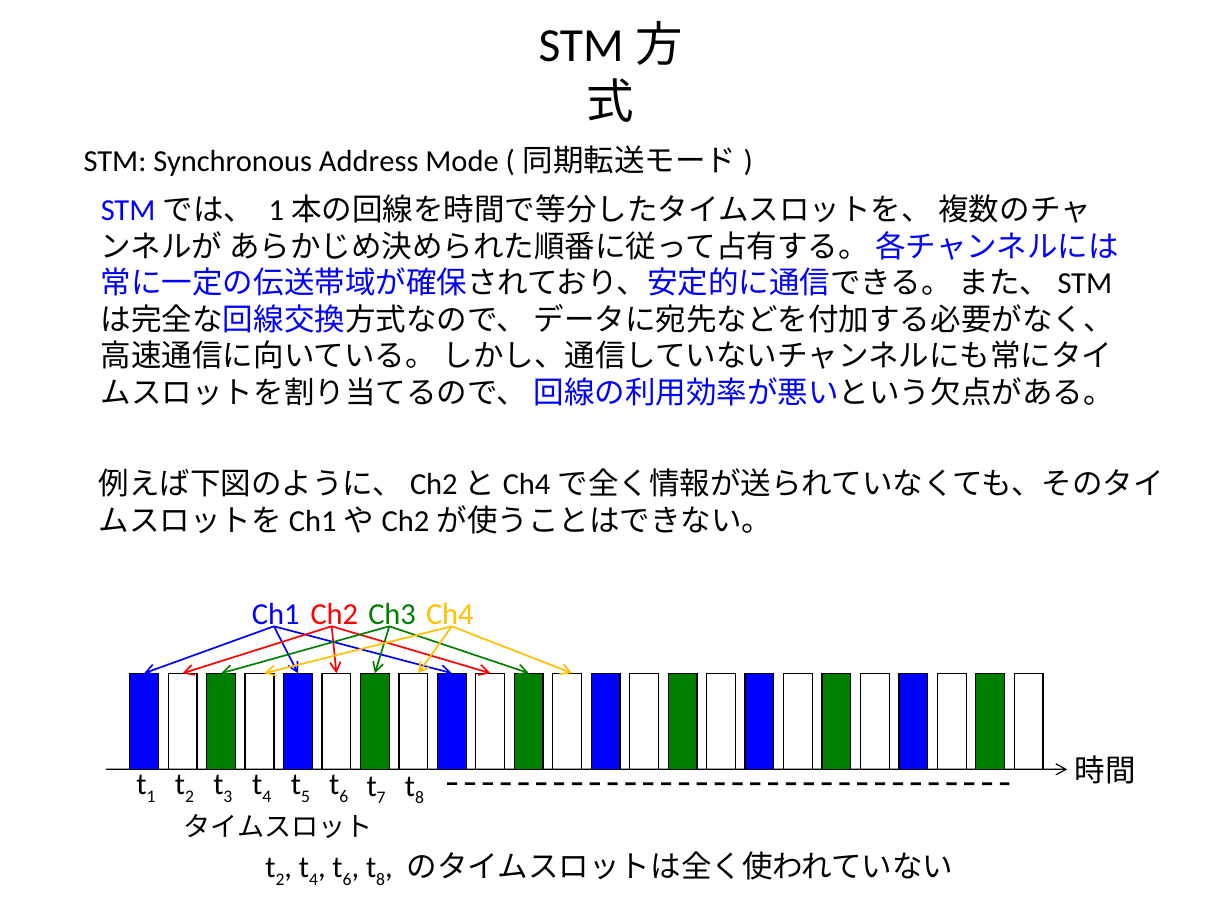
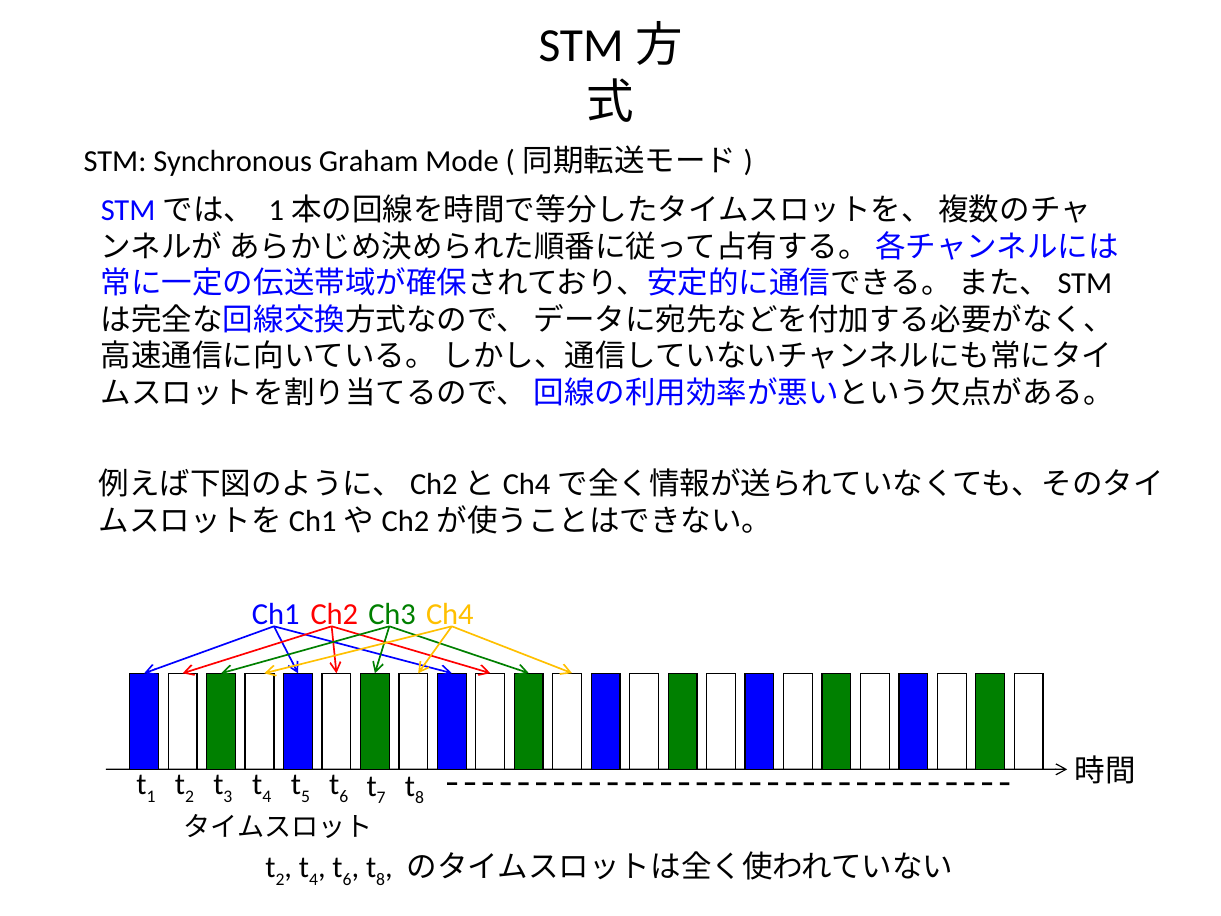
Address: Address -> Graham (369, 161)
